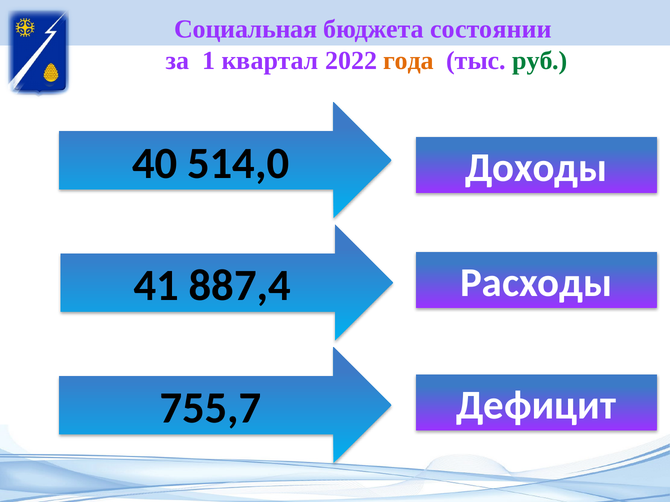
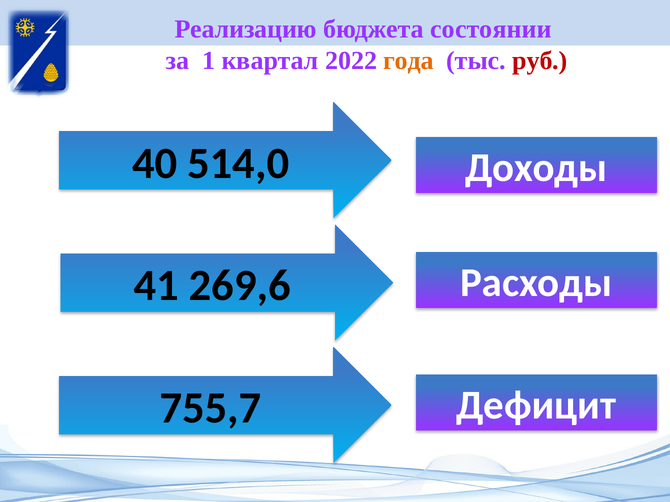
Социальная: Социальная -> Реализацию (246, 29)
руб colour: green -> red (540, 61)
887,4: 887,4 -> 269,6 (240, 286)
